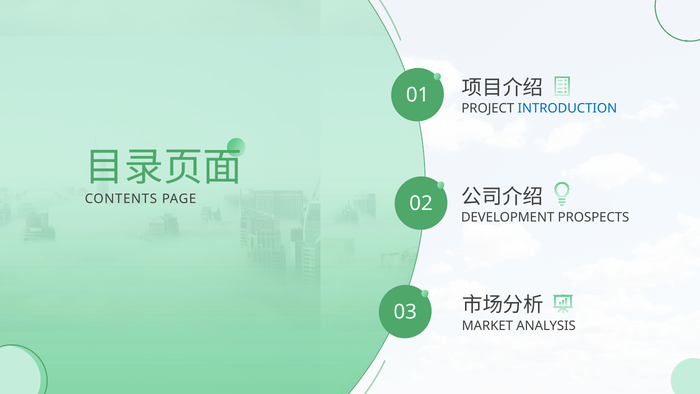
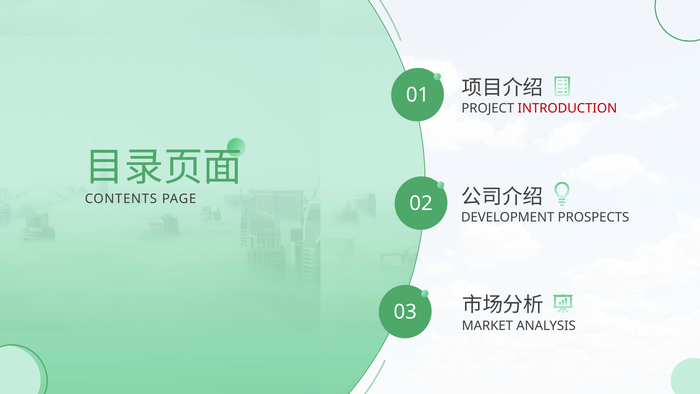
INTRODUCTION colour: blue -> red (567, 108)
